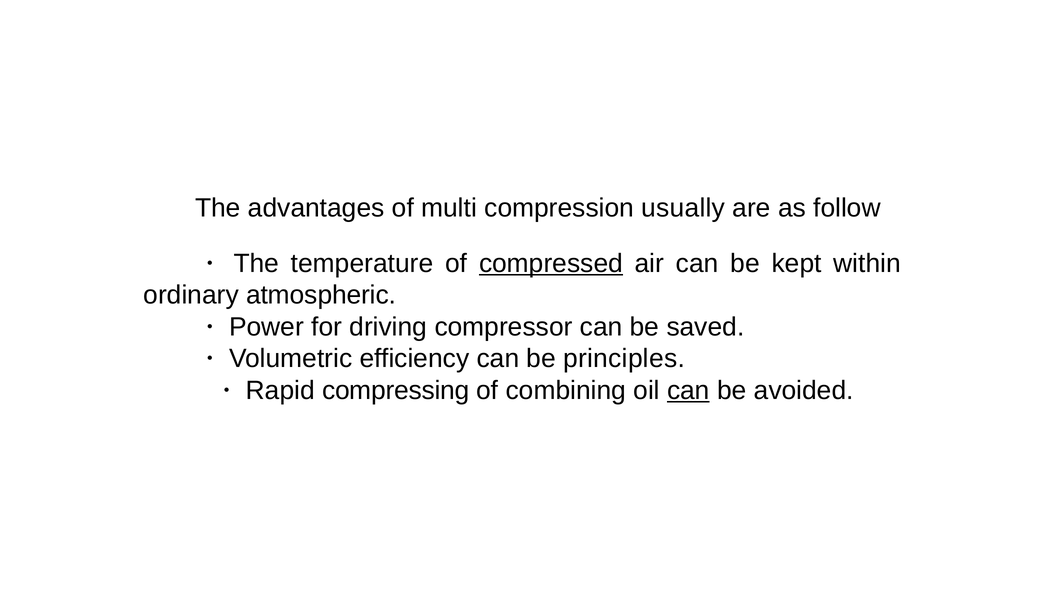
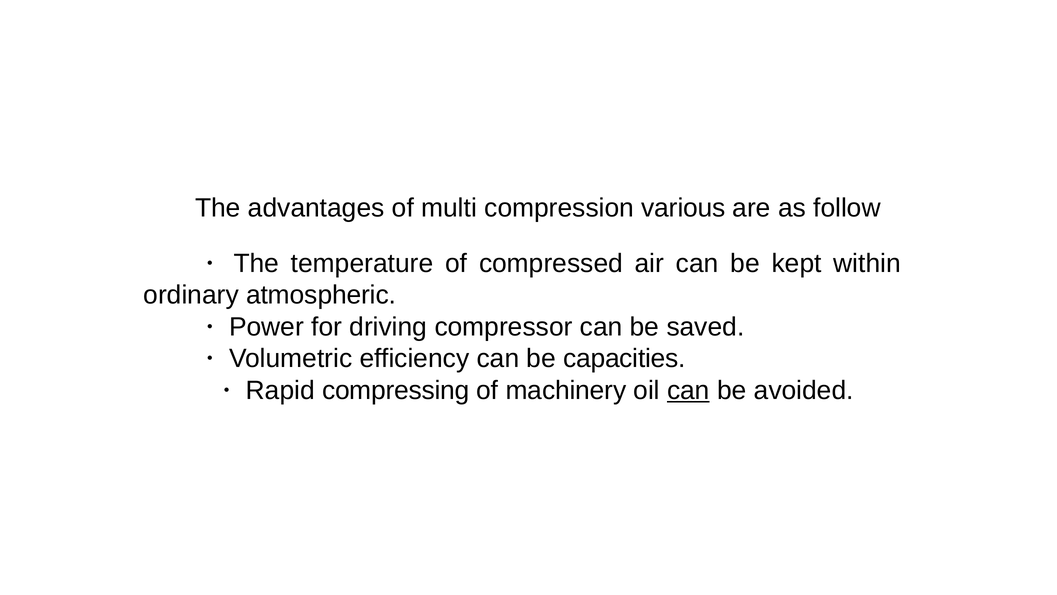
usually: usually -> various (683, 208)
compressed underline: present -> none (551, 263)
principles: principles -> capacities (624, 358)
combining: combining -> machinery (566, 390)
